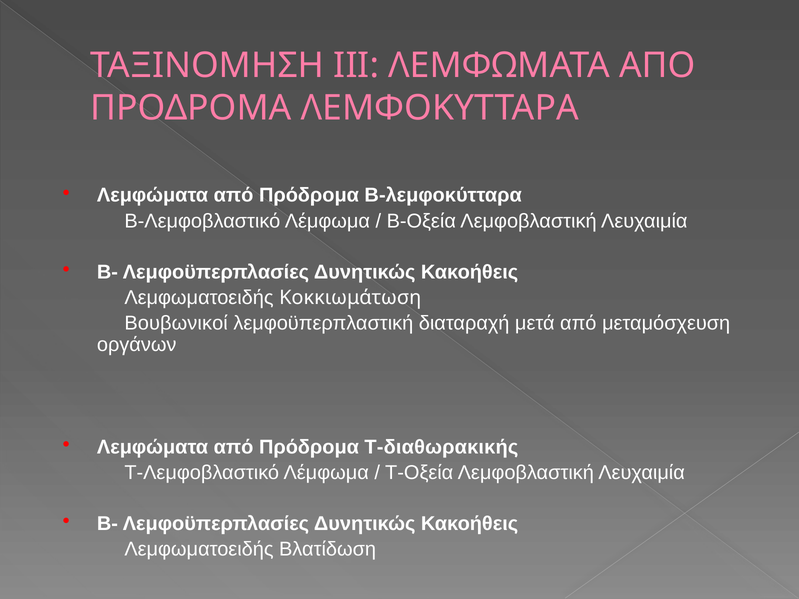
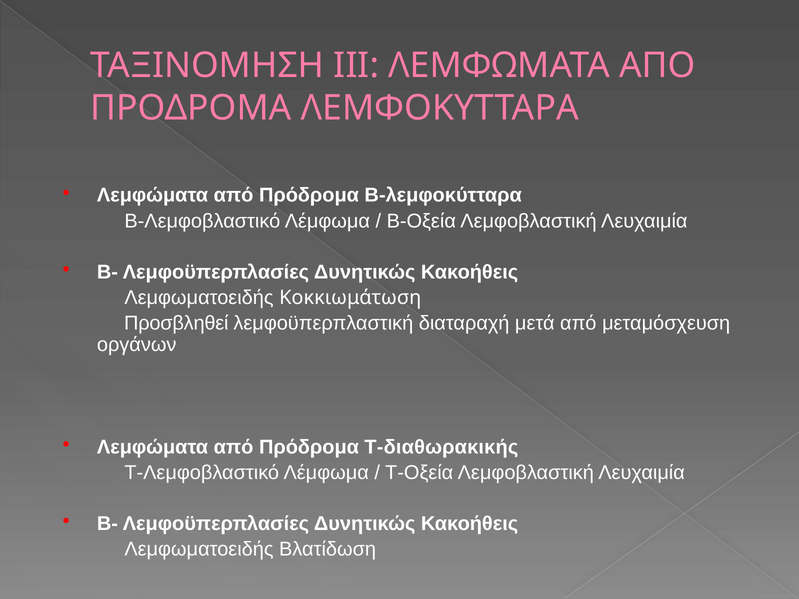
Βουβωνικοί: Βουβωνικοί -> Προσβληθεί (176, 323)
